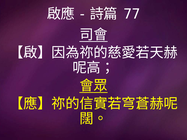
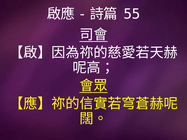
77: 77 -> 55 (132, 14)
